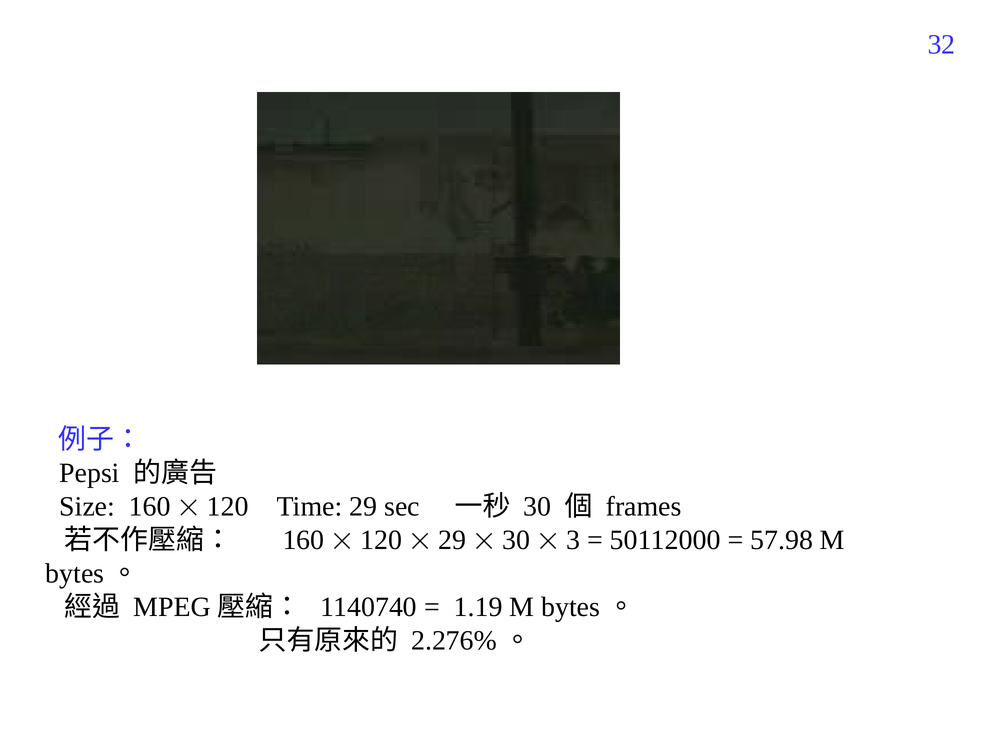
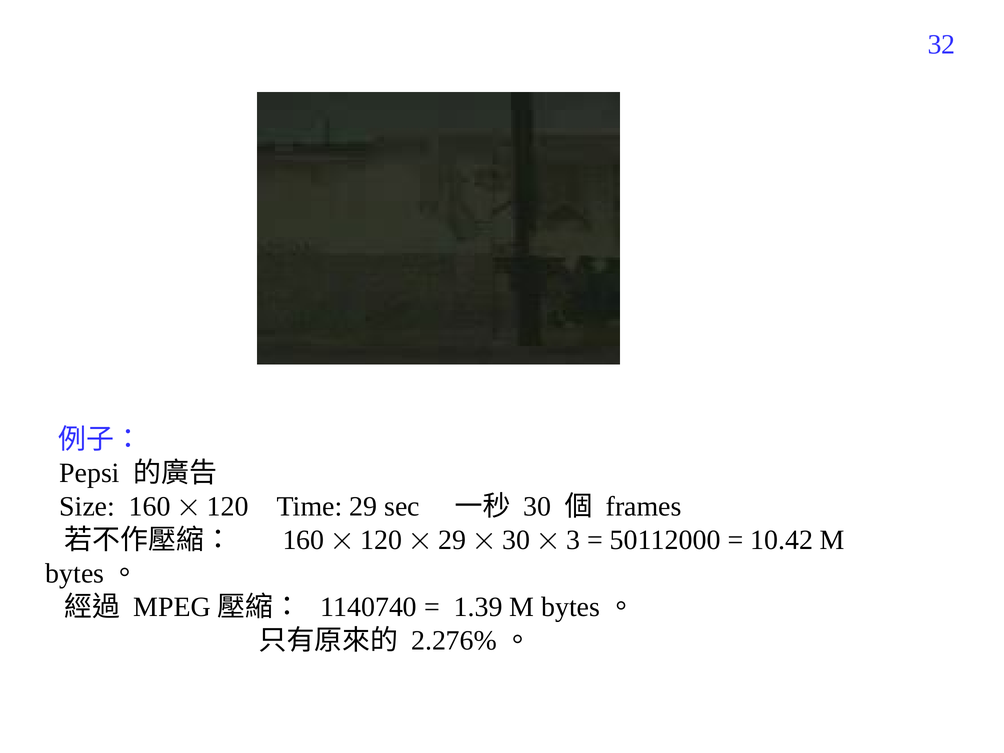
57.98: 57.98 -> 10.42 (782, 540)
1.19: 1.19 -> 1.39 (478, 607)
